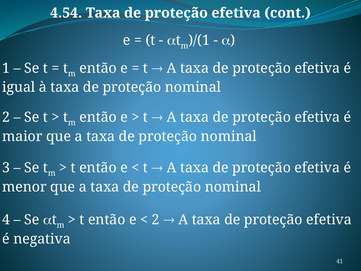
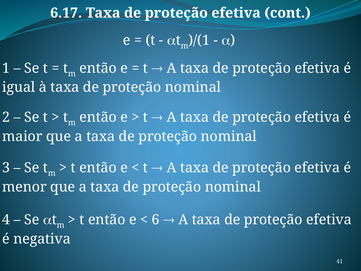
4.54: 4.54 -> 6.17 (66, 13)
2: 2 -> 6 (156, 219)
